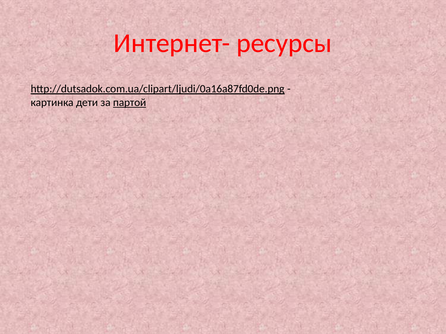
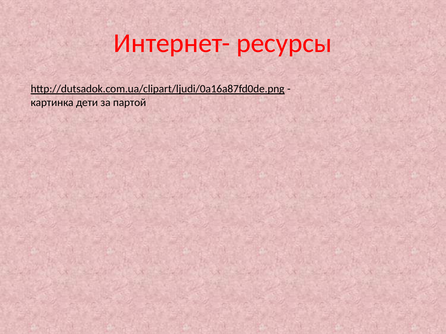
партой underline: present -> none (130, 103)
